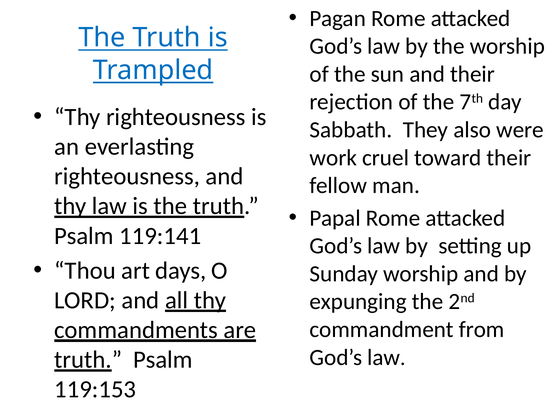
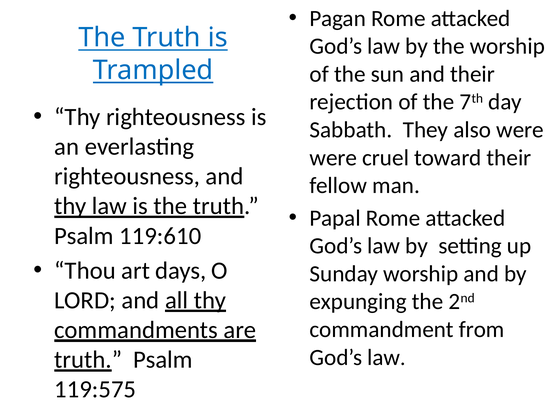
work: work -> were (333, 158)
119:141: 119:141 -> 119:610 (160, 236)
119:153: 119:153 -> 119:575 (95, 389)
